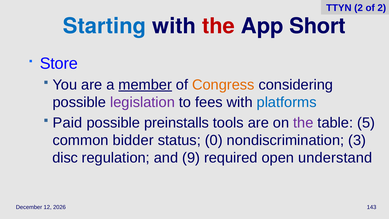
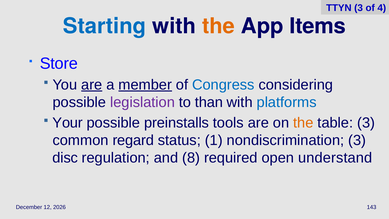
TTYN 2: 2 -> 3 (359, 8)
of 2: 2 -> 4 (382, 8)
the colour: red -> orange (218, 26)
Short: Short -> Items (318, 26)
are underline: none -> present (92, 85)
Congress colour: orange -> blue (223, 85)
fees: fees -> than (209, 102)
Paid: Paid -> Your (68, 123)
the colour: purple -> orange (303, 123)
table 5: 5 -> 3 (366, 123)
bidder: bidder -> regard (133, 140)
0: 0 -> 1 (214, 140)
9: 9 -> 8 (191, 158)
